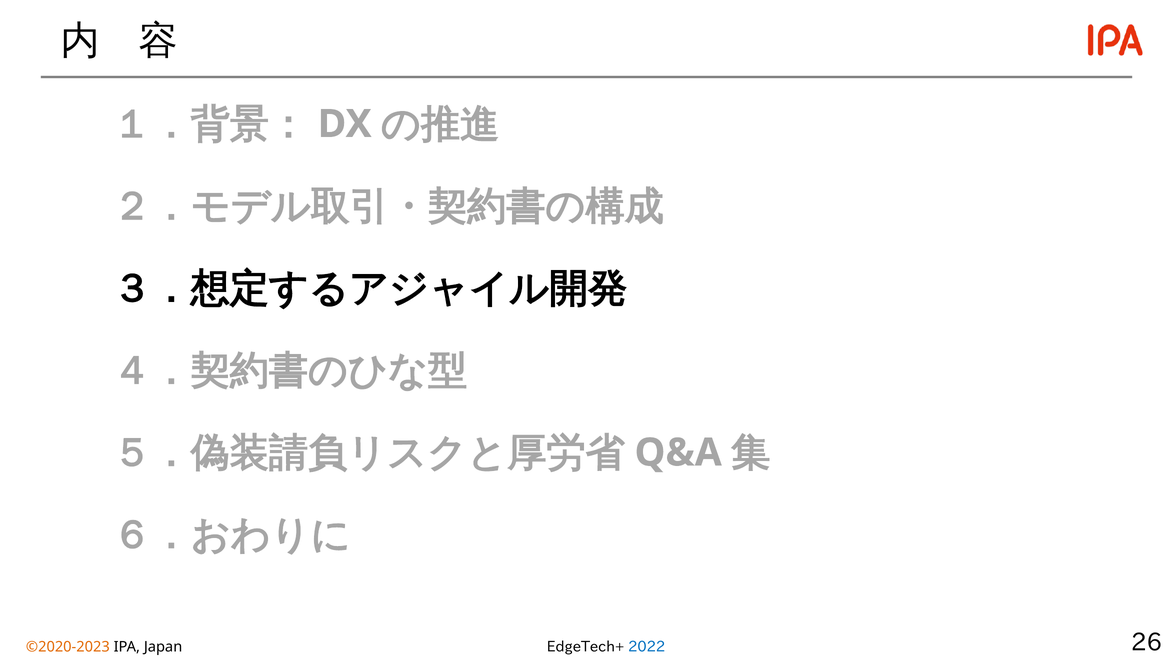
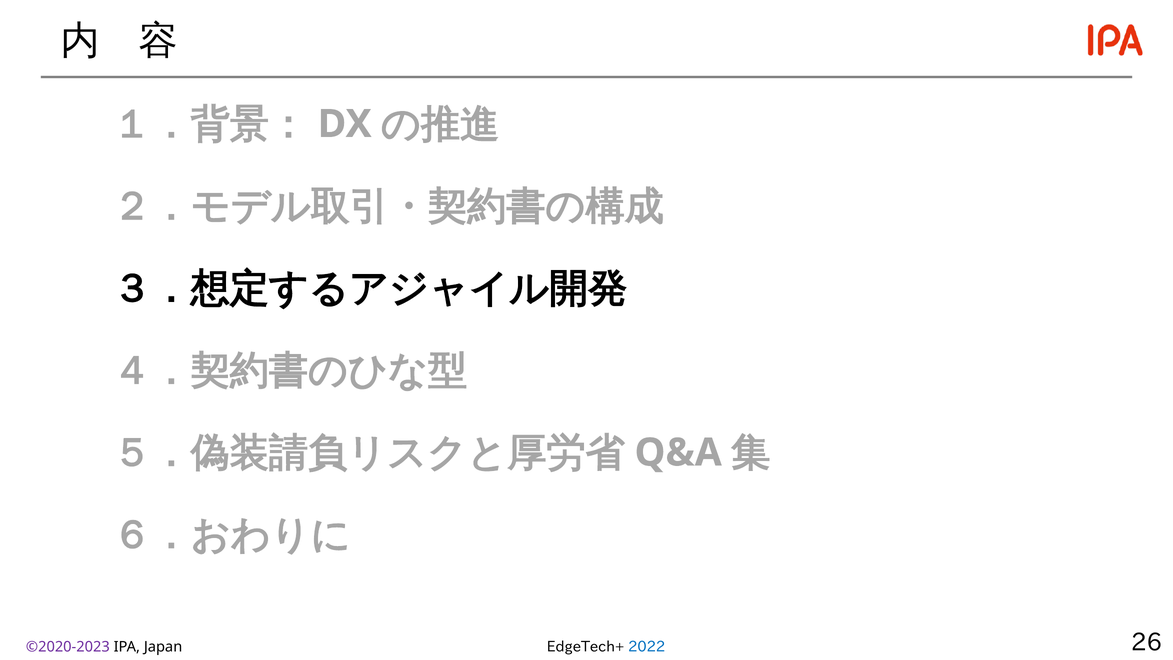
©2020-2023 colour: orange -> purple (68, 647)
